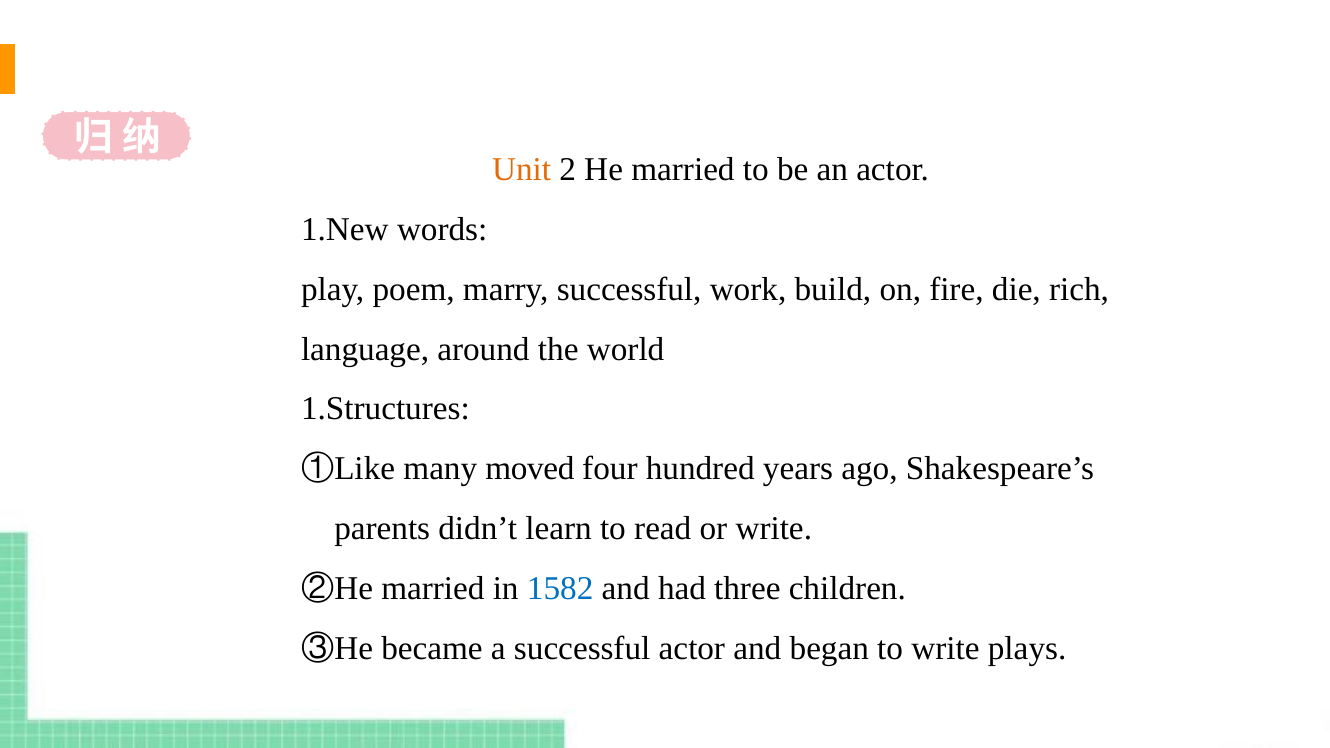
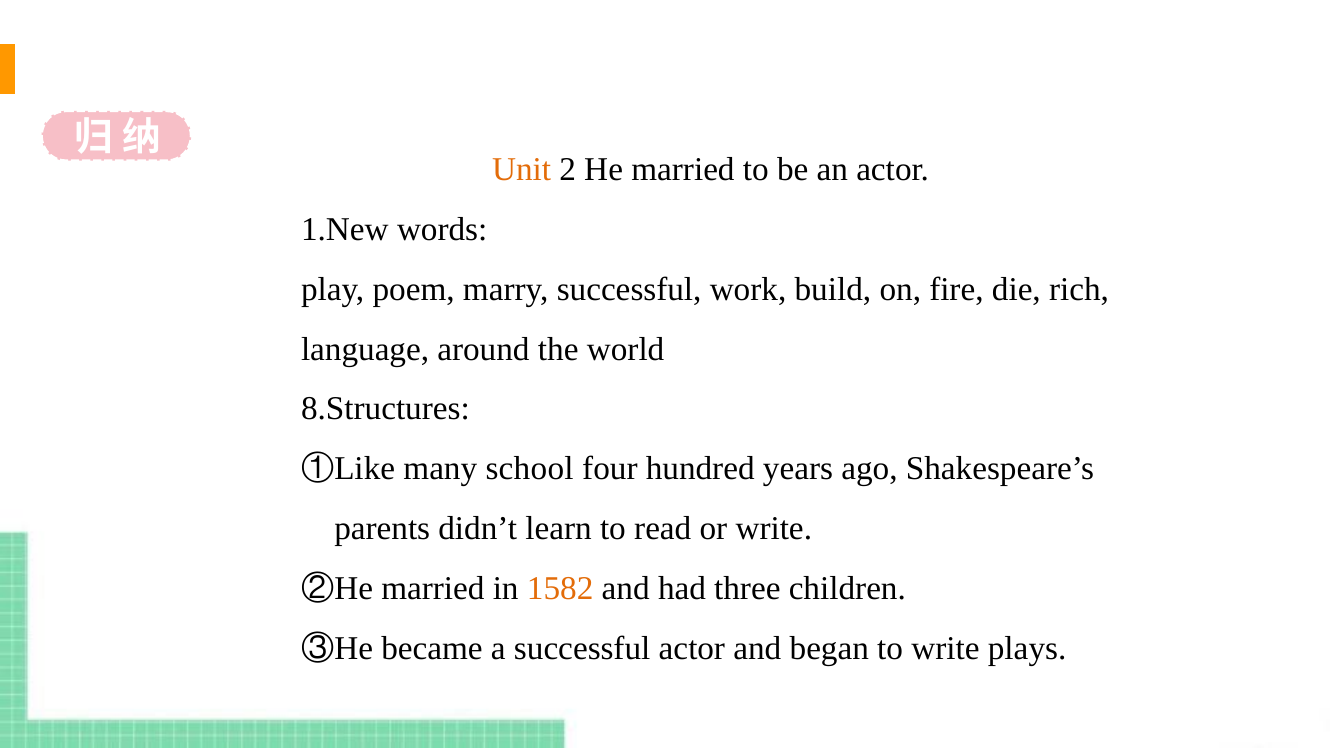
1.Structures: 1.Structures -> 8.Structures (385, 409)
moved: moved -> school (530, 469)
1582 colour: blue -> orange (560, 589)
